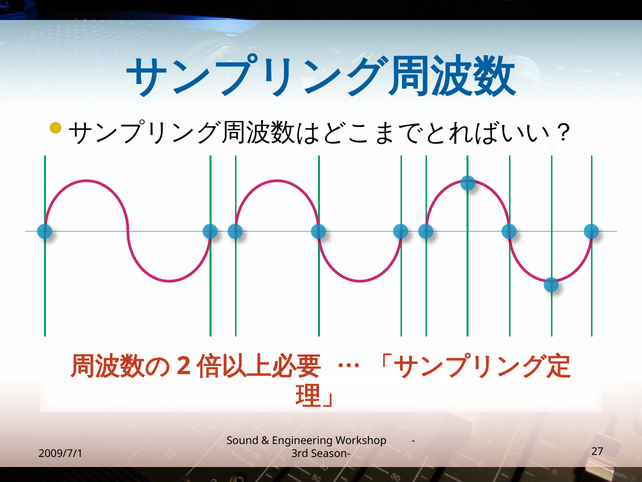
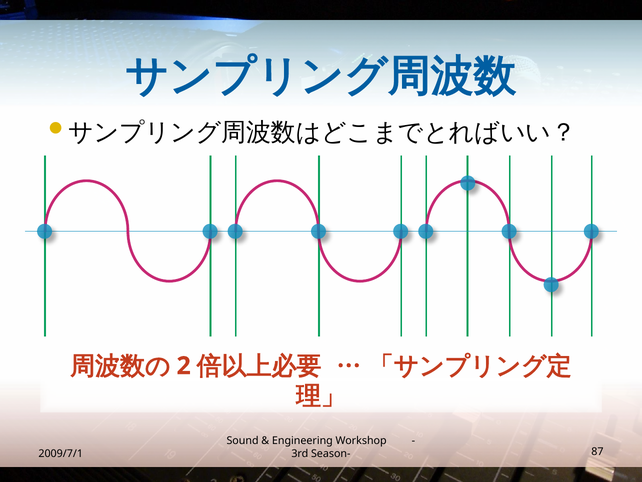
27: 27 -> 87 (597, 451)
